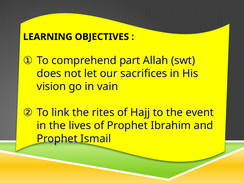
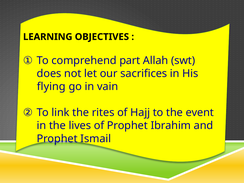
vision: vision -> flying (51, 87)
